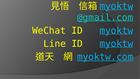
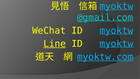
Line underline: none -> present (55, 44)
